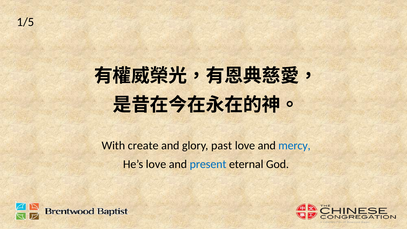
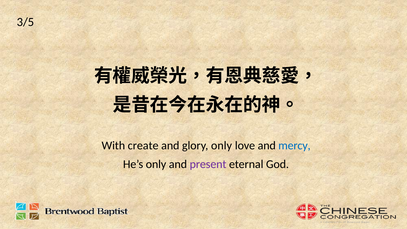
1/5: 1/5 -> 3/5 (25, 22)
glory past: past -> only (222, 146)
He’s love: love -> only (156, 164)
present colour: blue -> purple (208, 164)
